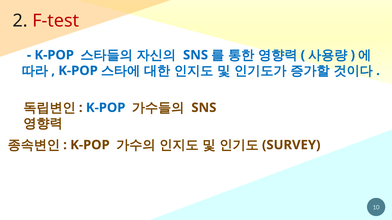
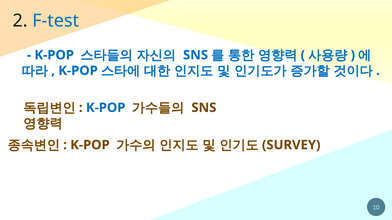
F-test colour: red -> blue (56, 21)
